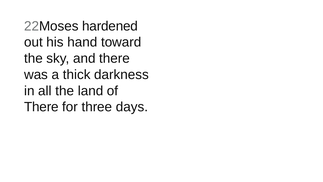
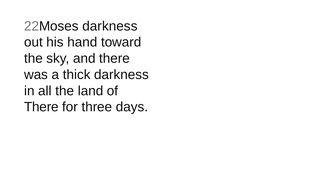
22Moses hardened: hardened -> darkness (110, 26)
